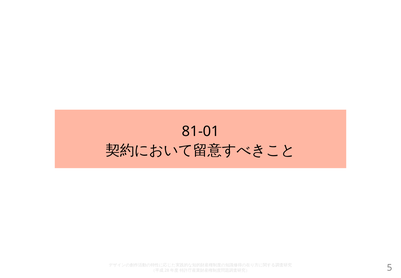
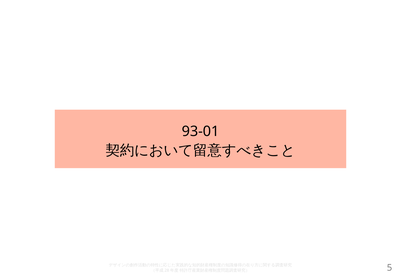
81-01: 81-01 -> 93-01 (200, 131)
